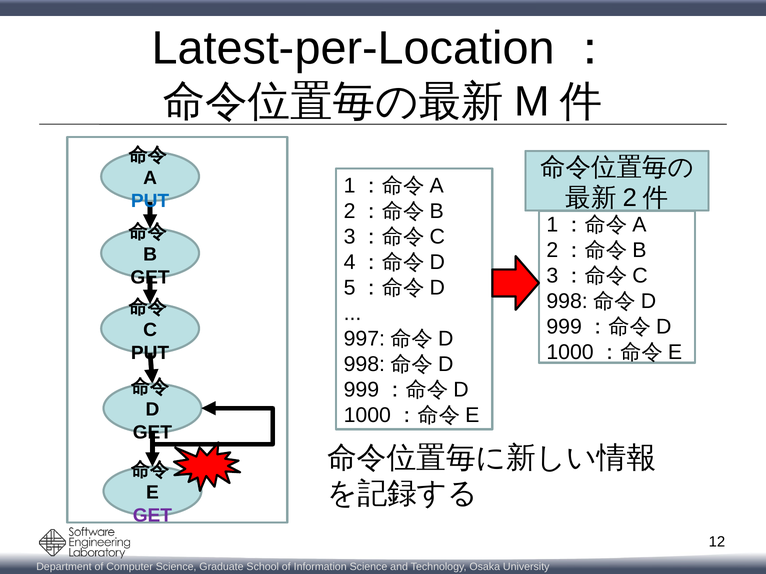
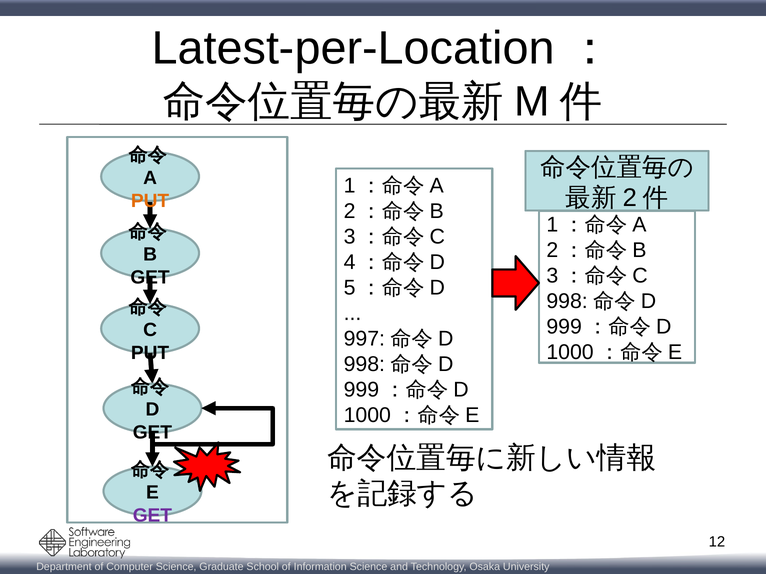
PUT colour: blue -> orange (150, 201)
